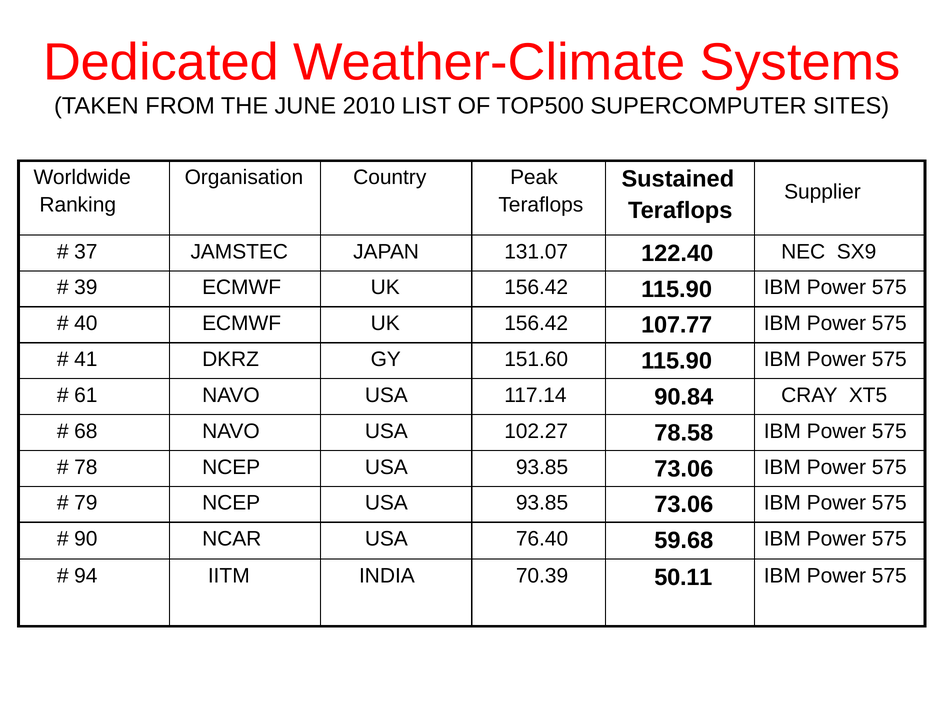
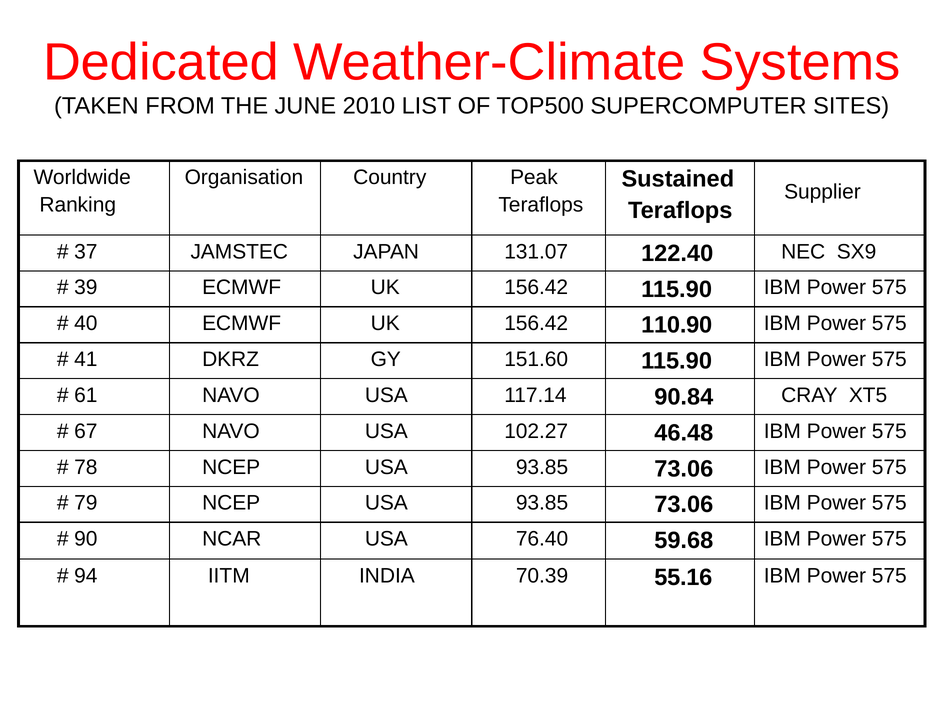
107.77: 107.77 -> 110.90 (677, 325)
68: 68 -> 67 (86, 431)
78.58: 78.58 -> 46.48 (684, 433)
50.11: 50.11 -> 55.16 (683, 577)
